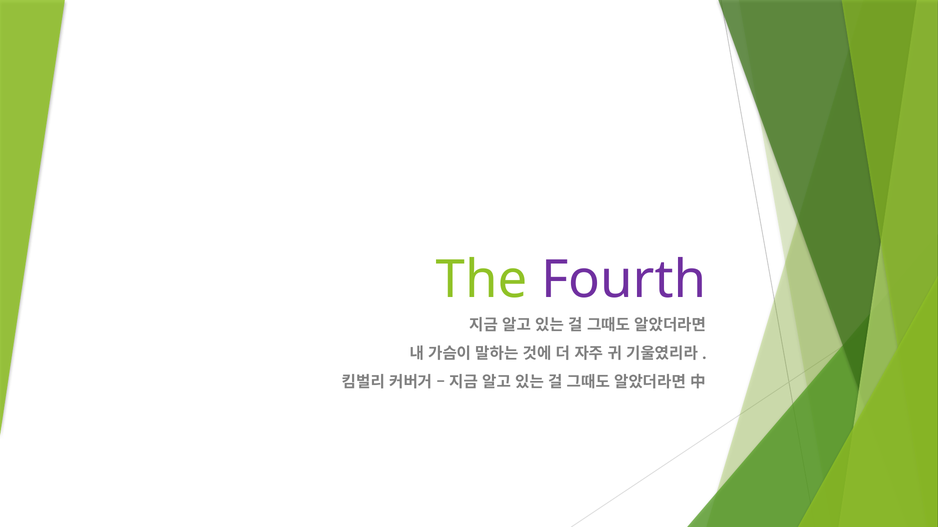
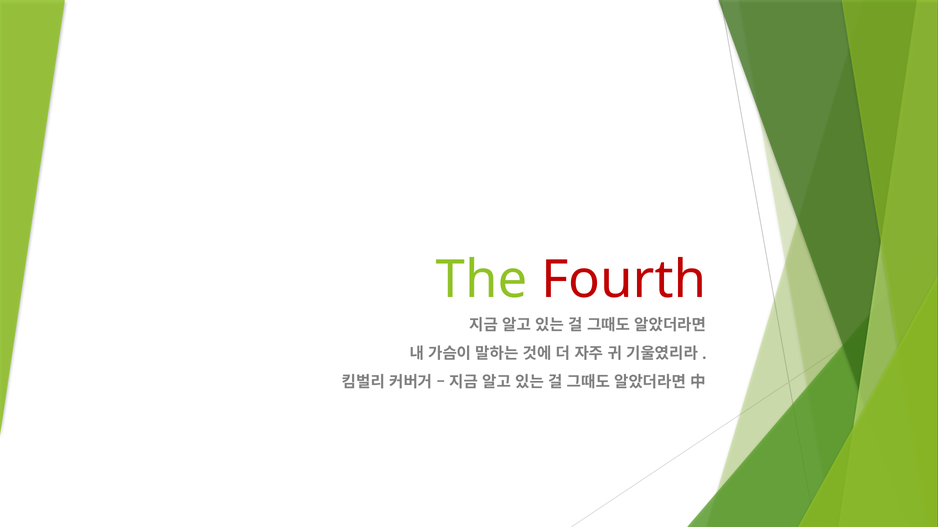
Fourth colour: purple -> red (624, 280)
